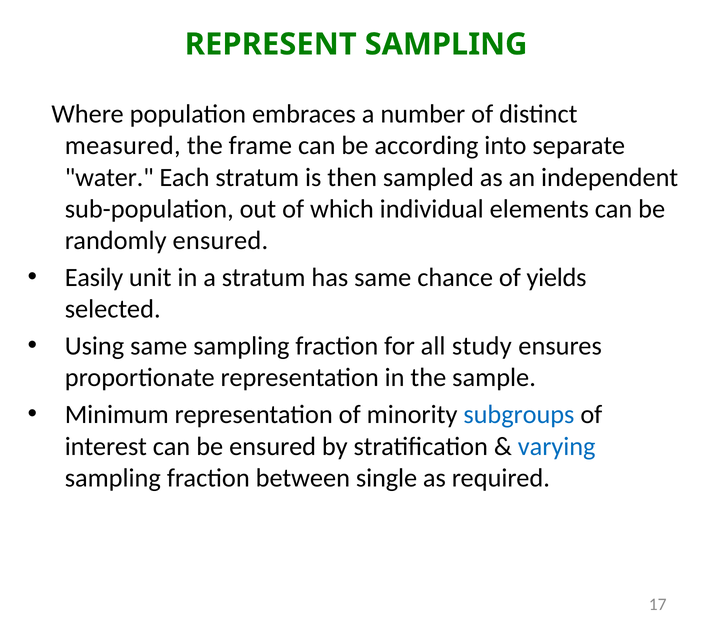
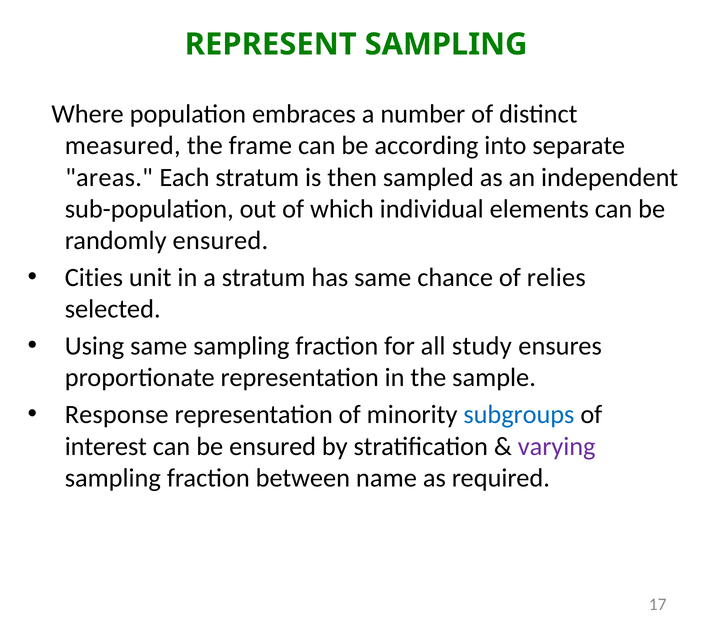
water: water -> areas (109, 177)
Easily: Easily -> Cities (94, 278)
yields: yields -> relies (556, 278)
Minimum: Minimum -> Response (117, 415)
varying colour: blue -> purple (557, 446)
single: single -> name (386, 478)
